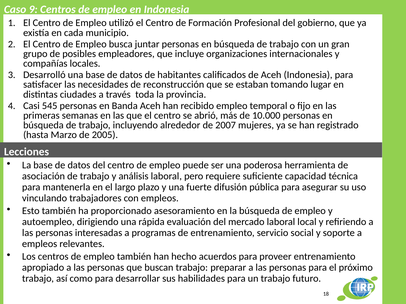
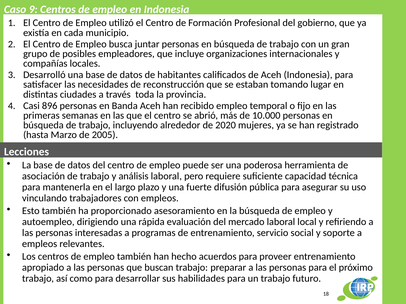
545: 545 -> 896 (50, 106)
2007: 2007 -> 2020 (226, 125)
